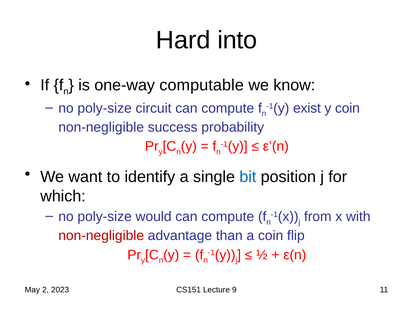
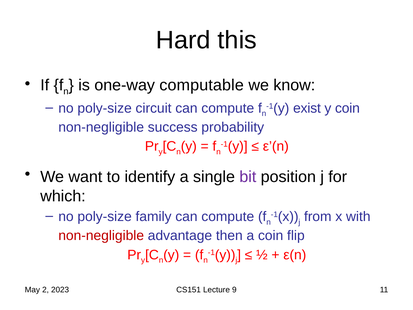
into: into -> this (237, 40)
bit colour: blue -> purple (248, 177)
would: would -> family (154, 217)
than: than -> then (229, 235)
